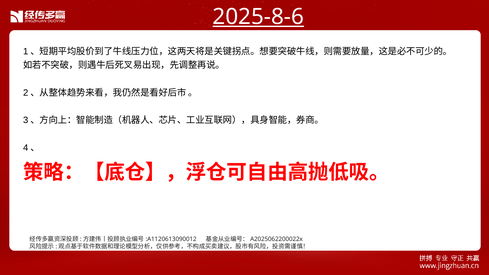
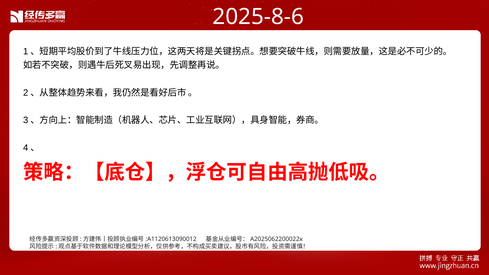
2025-8-6 underline: present -> none (258, 17)
